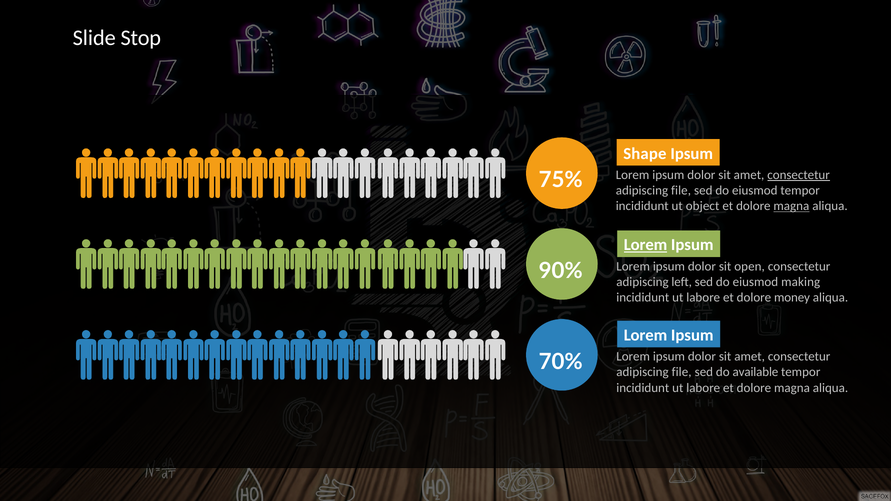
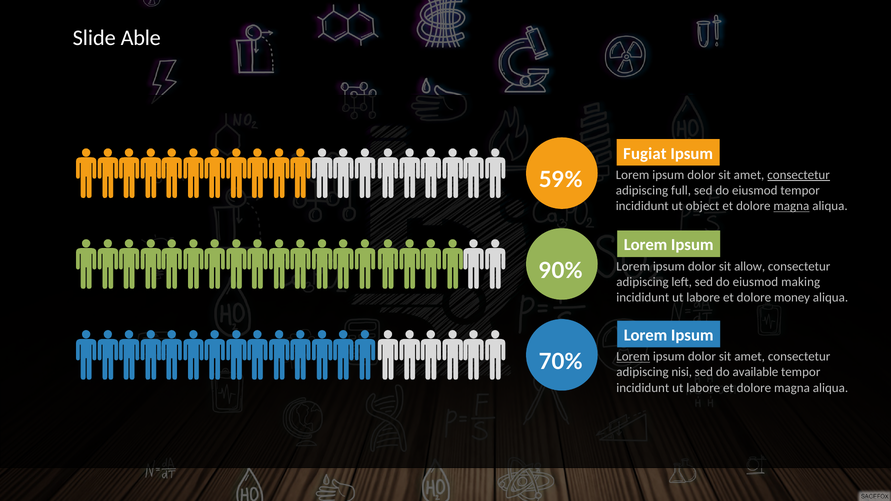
Stop: Stop -> Able (141, 38)
Shape: Shape -> Fugiat (645, 154)
75%: 75% -> 59% (561, 180)
file: file -> full (681, 191)
Lorem underline: present -> none (646, 245)
open: open -> allow (750, 266)
Lorem underline: none -> present (633, 357)
file: file -> nisi (682, 372)
